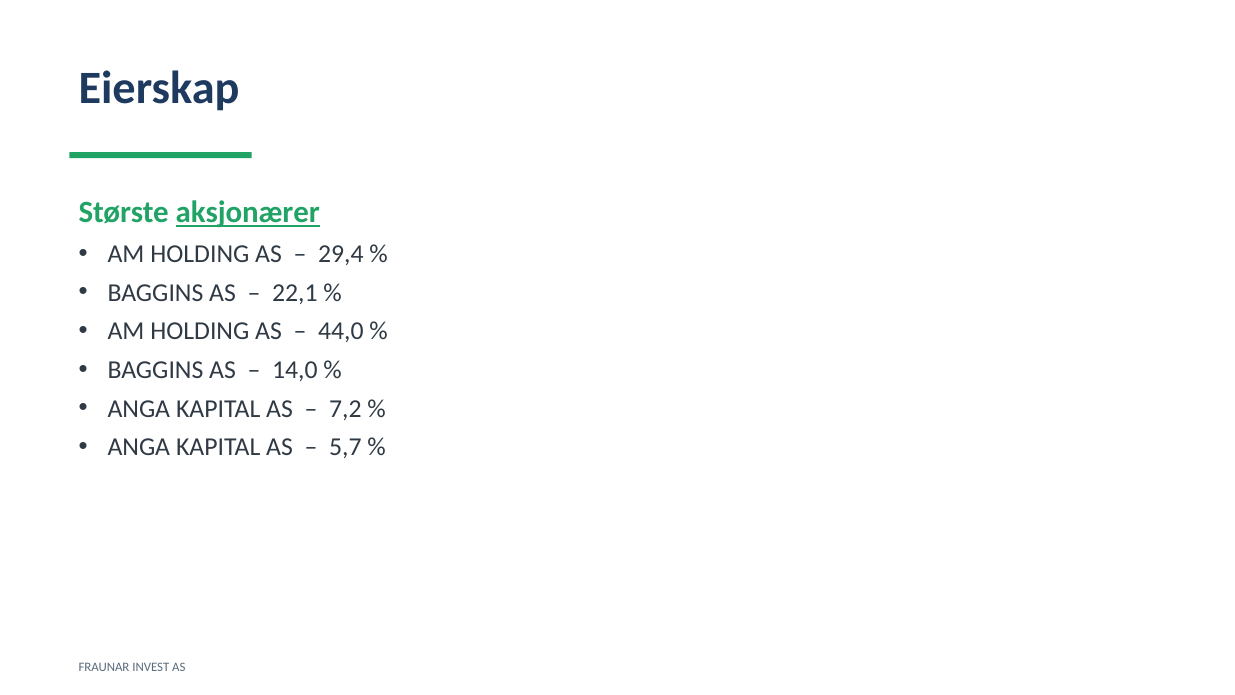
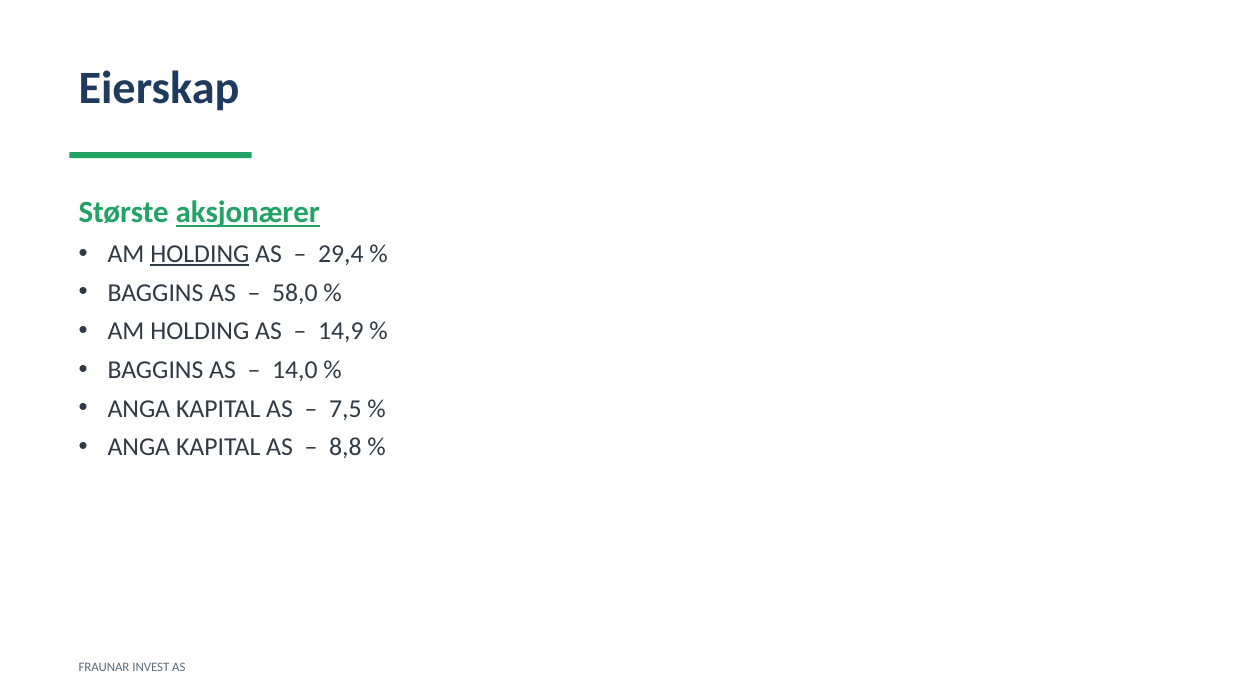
HOLDING underline: none -> present (200, 254)
22,1: 22,1 -> 58,0 (295, 293)
44,0: 44,0 -> 14,9 (341, 331)
7,2: 7,2 -> 7,5 (345, 408)
5,7: 5,7 -> 8,8 (345, 447)
